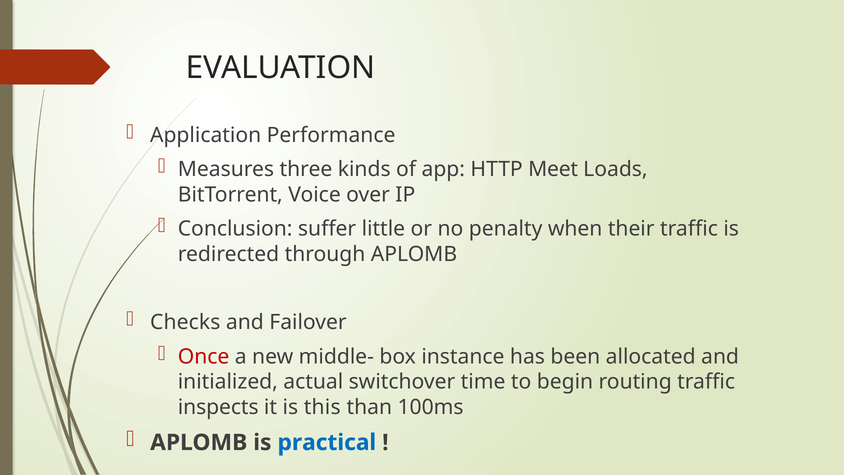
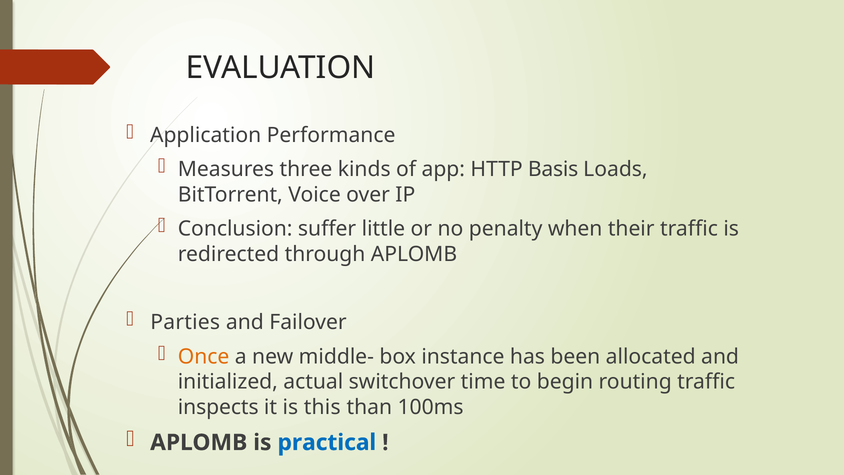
Meet: Meet -> Basis (553, 169)
Checks: Checks -> Parties (185, 322)
Once colour: red -> orange (204, 356)
